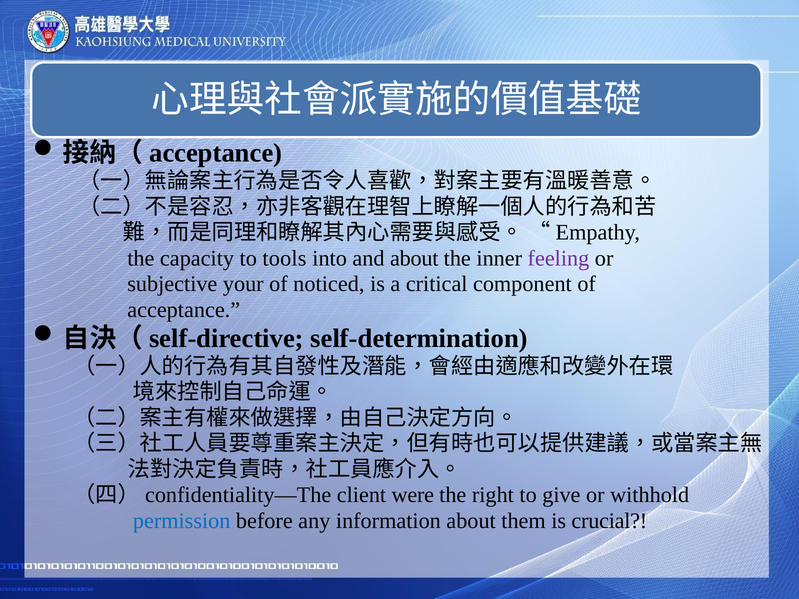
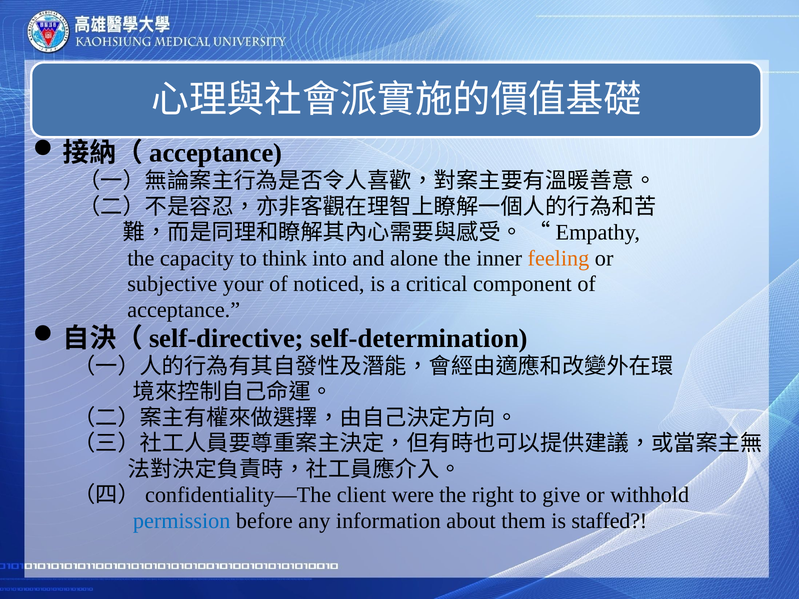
tools: tools -> think (285, 258)
and about: about -> alone (414, 258)
feeling colour: purple -> orange (558, 258)
crucial: crucial -> staffed (609, 521)
